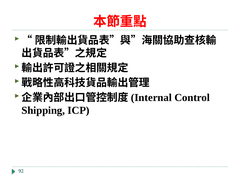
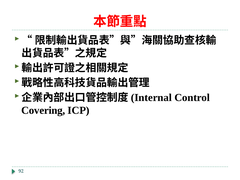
Shipping: Shipping -> Covering (43, 110)
